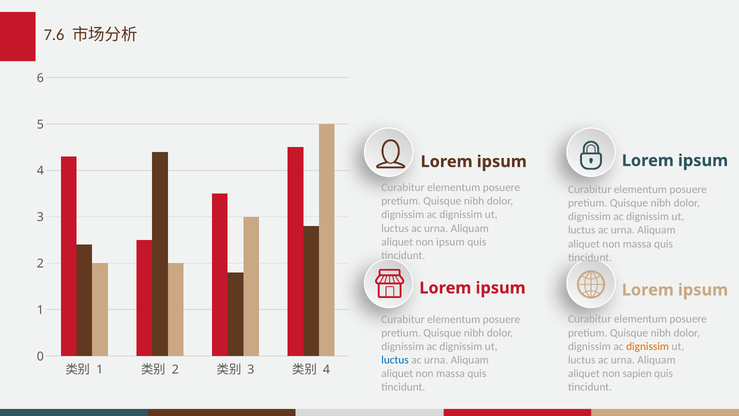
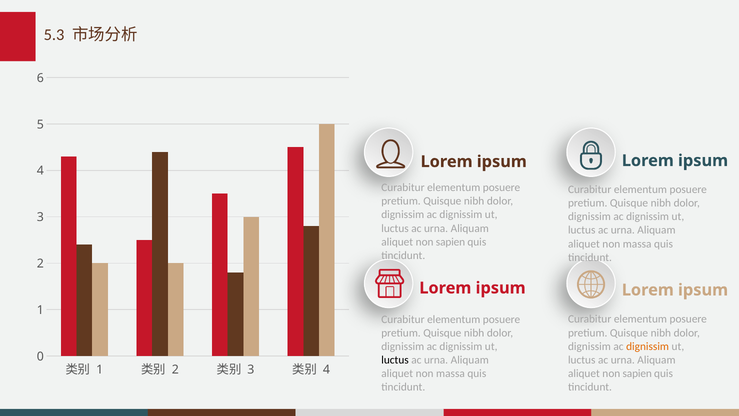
7.6: 7.6 -> 5.3 (54, 35)
ipsum: ipsum -> sapien (450, 242)
luctus colour: blue -> black (395, 360)
